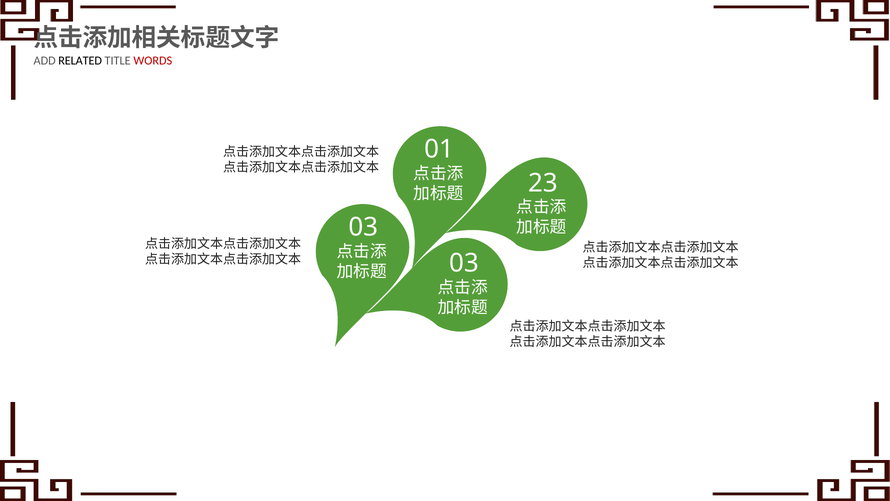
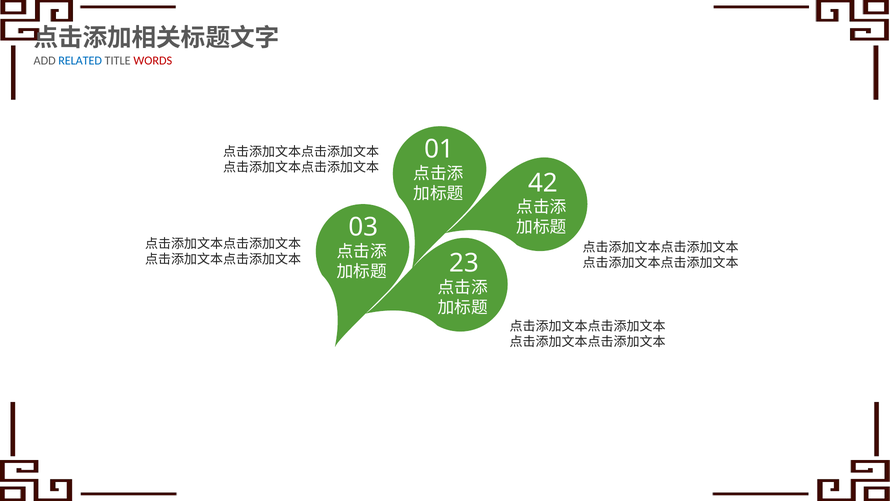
RELATED colour: black -> blue (80, 61)
23: 23 -> 42 (543, 183)
03: 03 -> 23 (464, 263)
